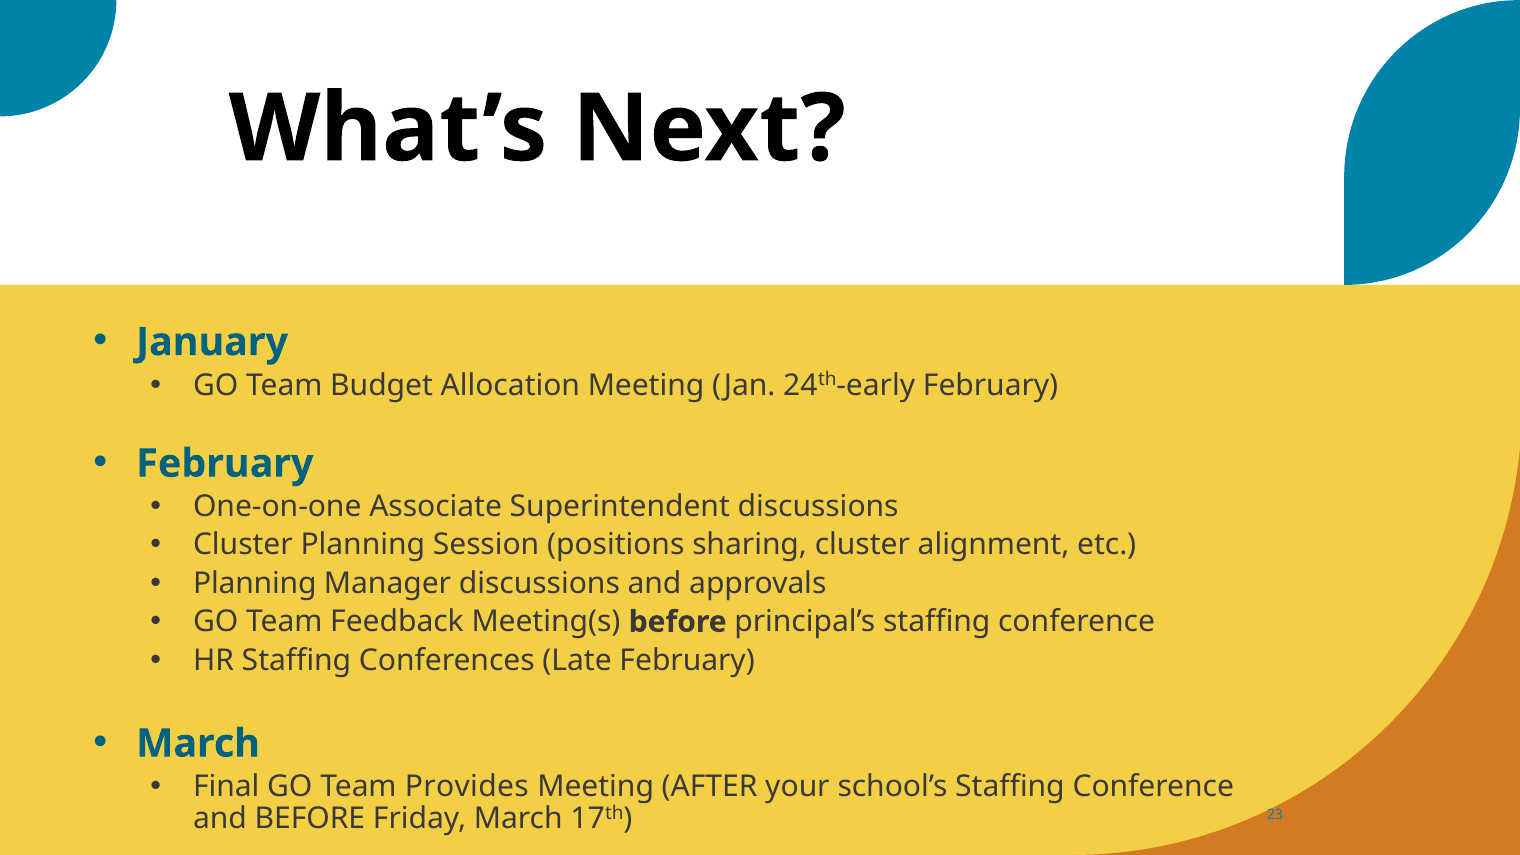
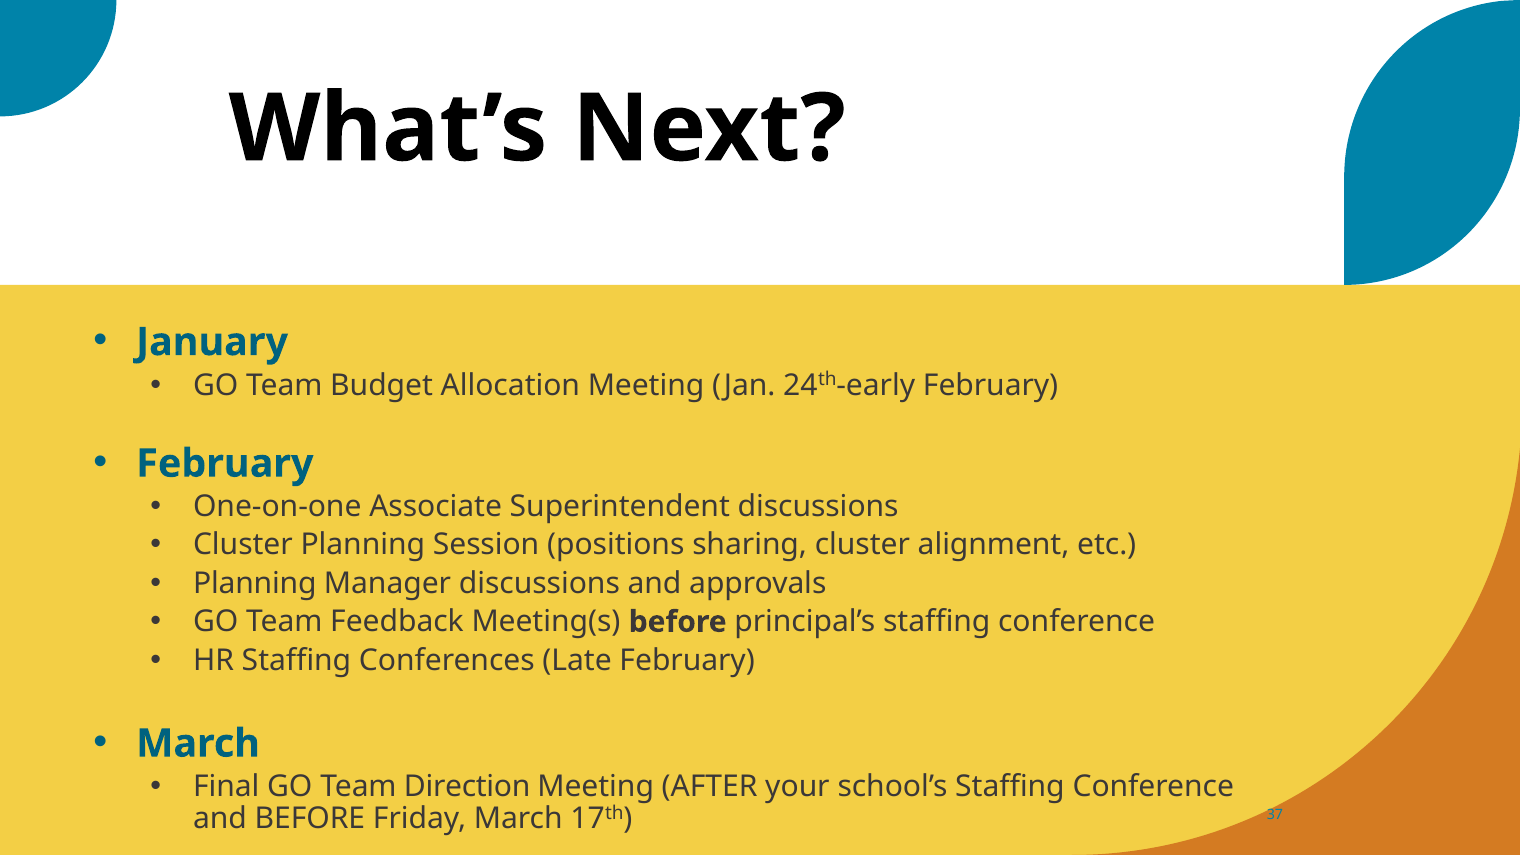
Provides: Provides -> Direction (467, 787)
23: 23 -> 37 (1275, 815)
